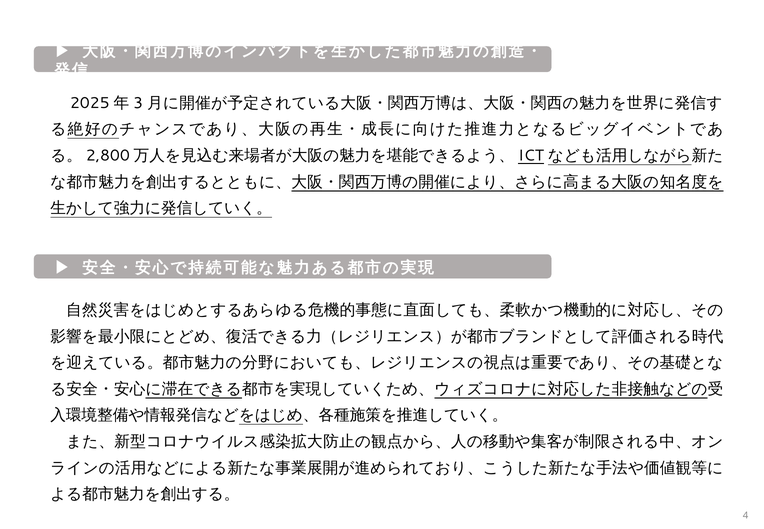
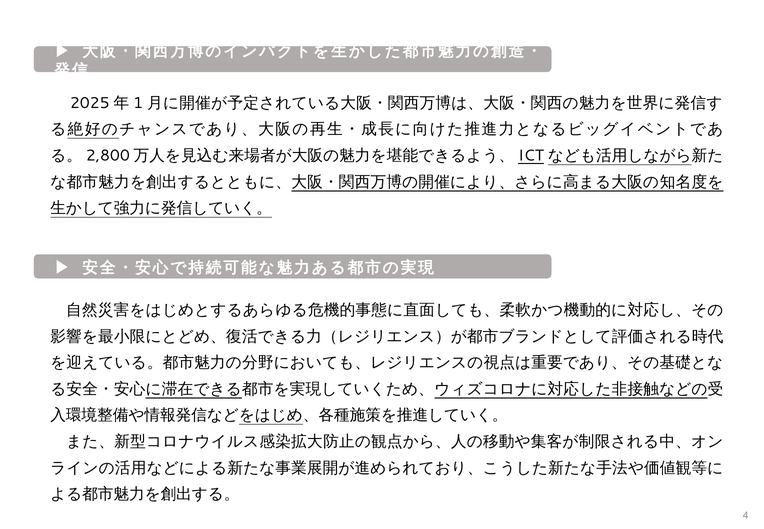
3: 3 -> 1 (138, 103)
